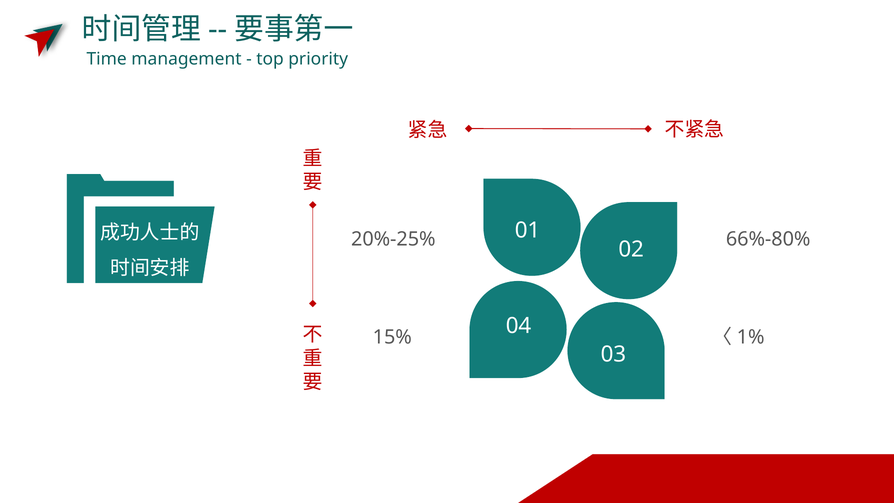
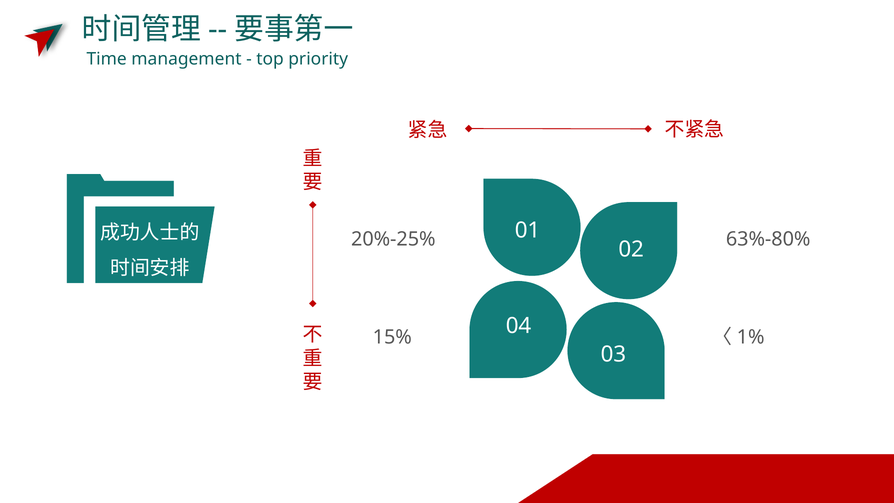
66%-80%: 66%-80% -> 63%-80% (768, 239)
